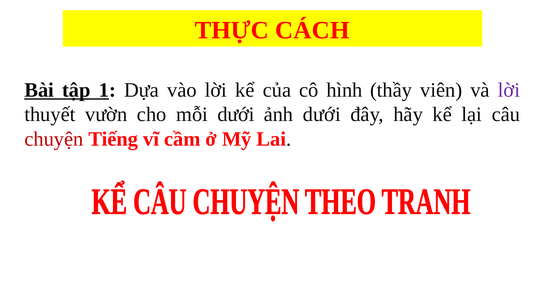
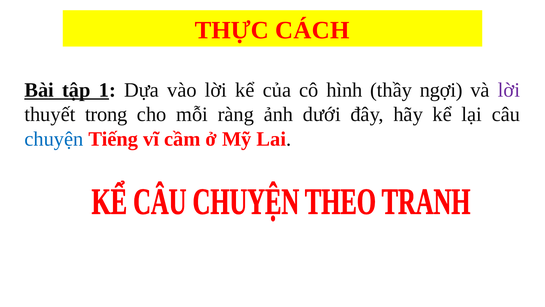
viên: viên -> ngợi (441, 90)
vườn: vườn -> trong (106, 114)
mỗi dưới: dưới -> ràng (236, 114)
chuyện colour: red -> blue (54, 139)
